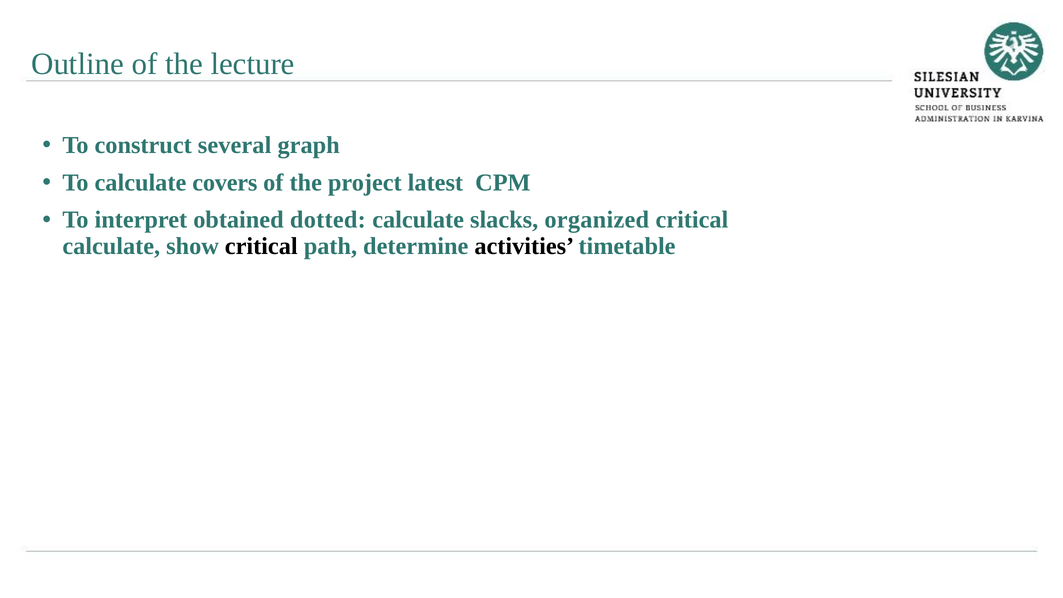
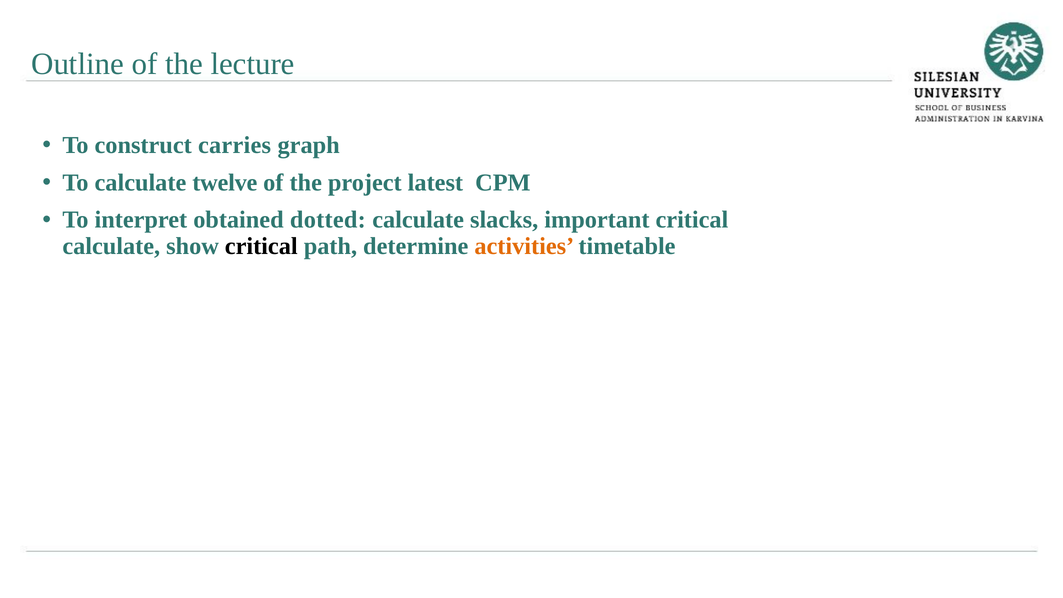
several: several -> carries (235, 145)
covers: covers -> twelve (225, 183)
organized: organized -> important (597, 220)
activities colour: black -> orange (524, 246)
